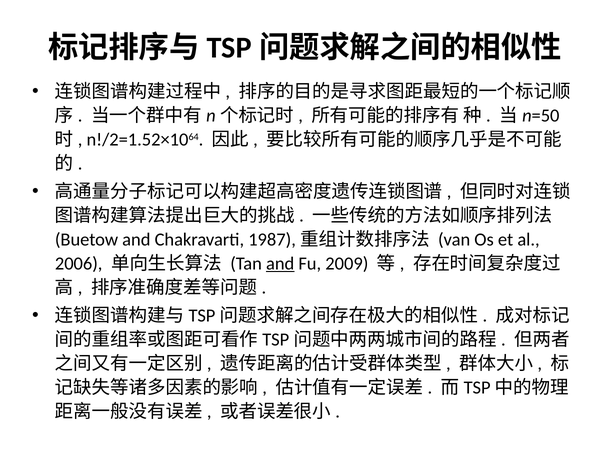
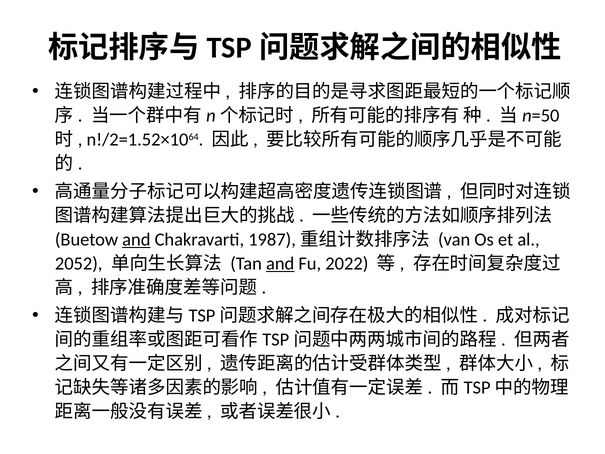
and underline: none -> present (136, 239)
2006: 2006 -> 2052 (79, 263)
2009: 2009 -> 2022 (347, 263)
